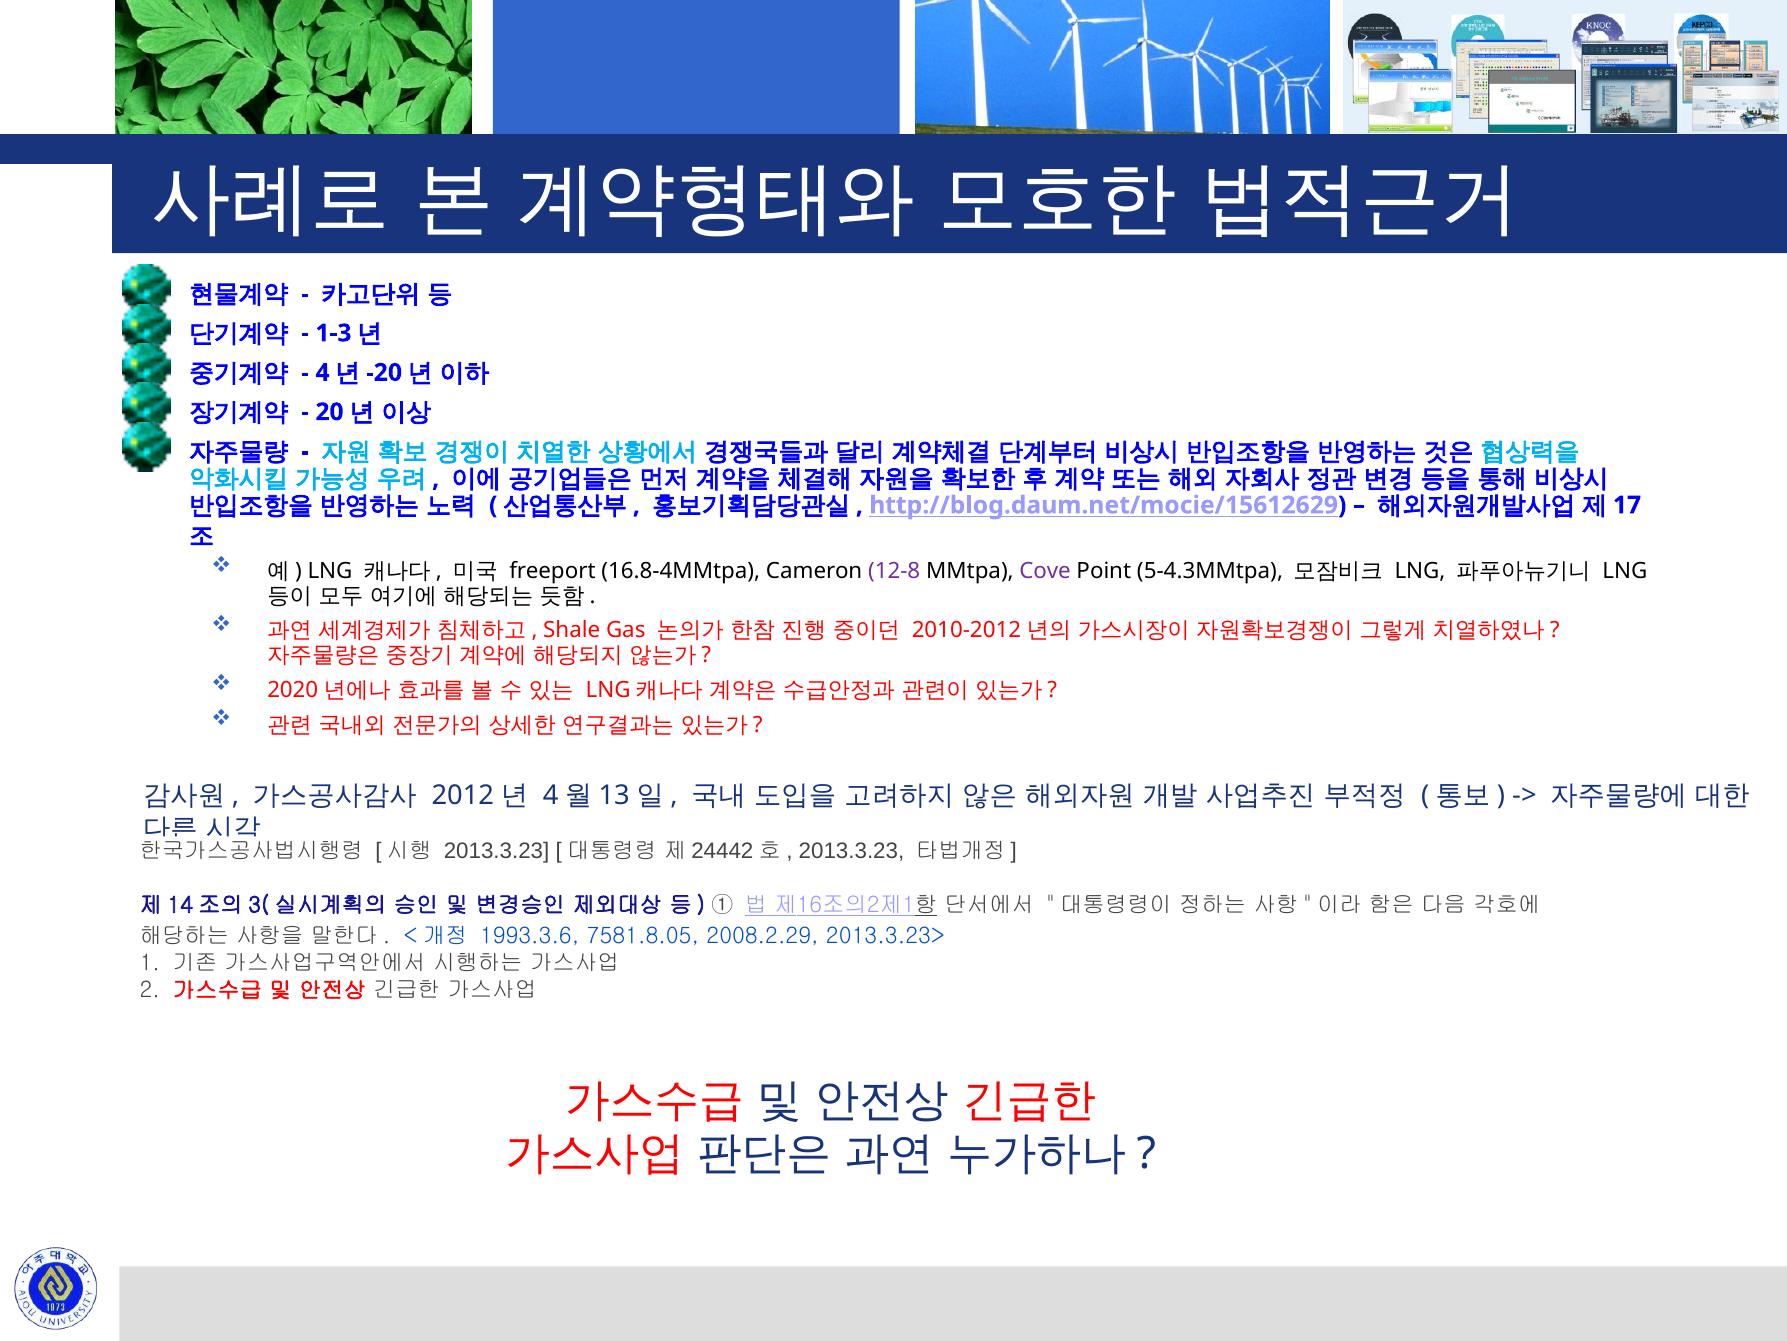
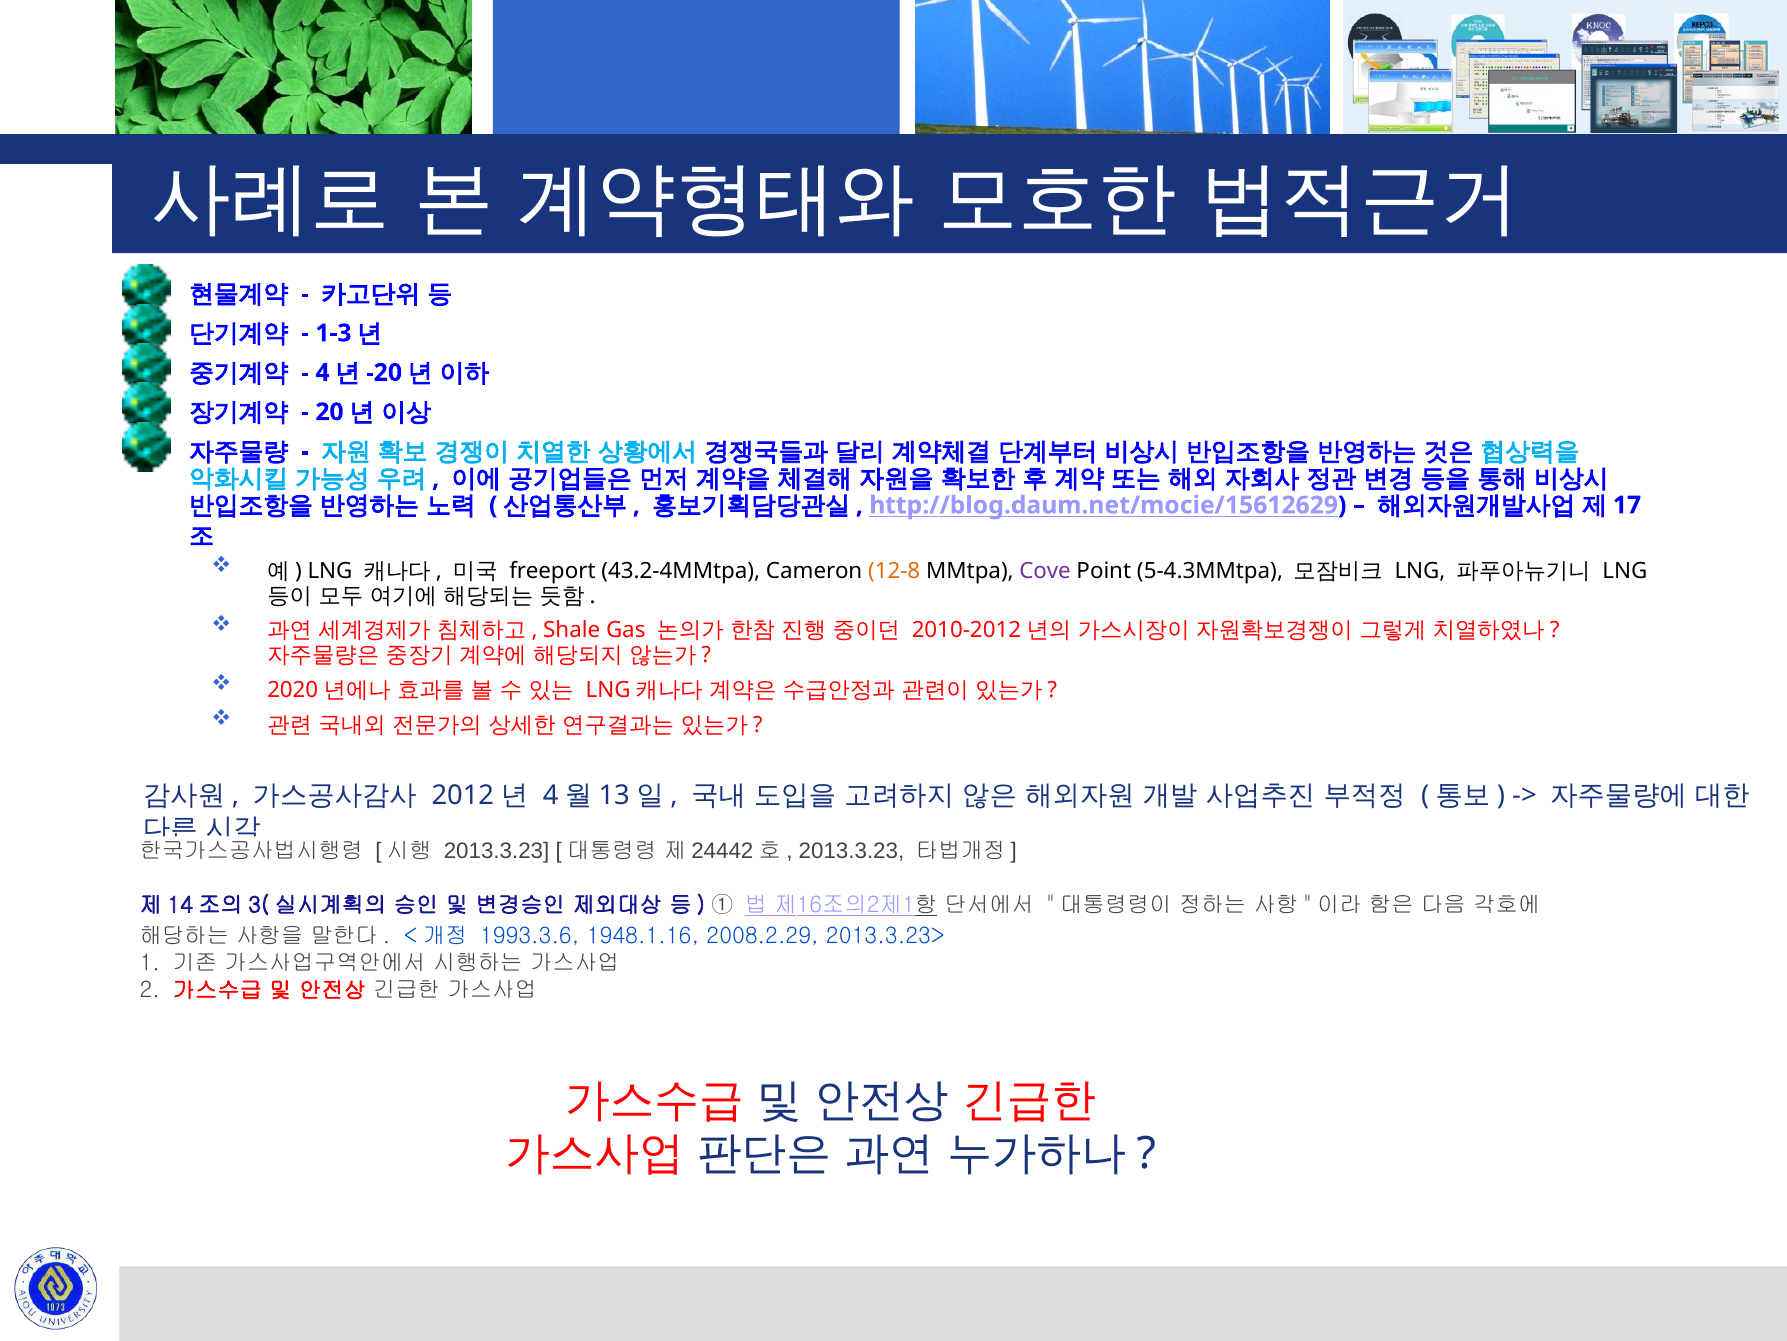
16.8-4MMtpa: 16.8-4MMtpa -> 43.2-4MMtpa (681, 571)
12-8 colour: purple -> orange (894, 571)
7581.8.05: 7581.8.05 -> 1948.1.16 (643, 936)
